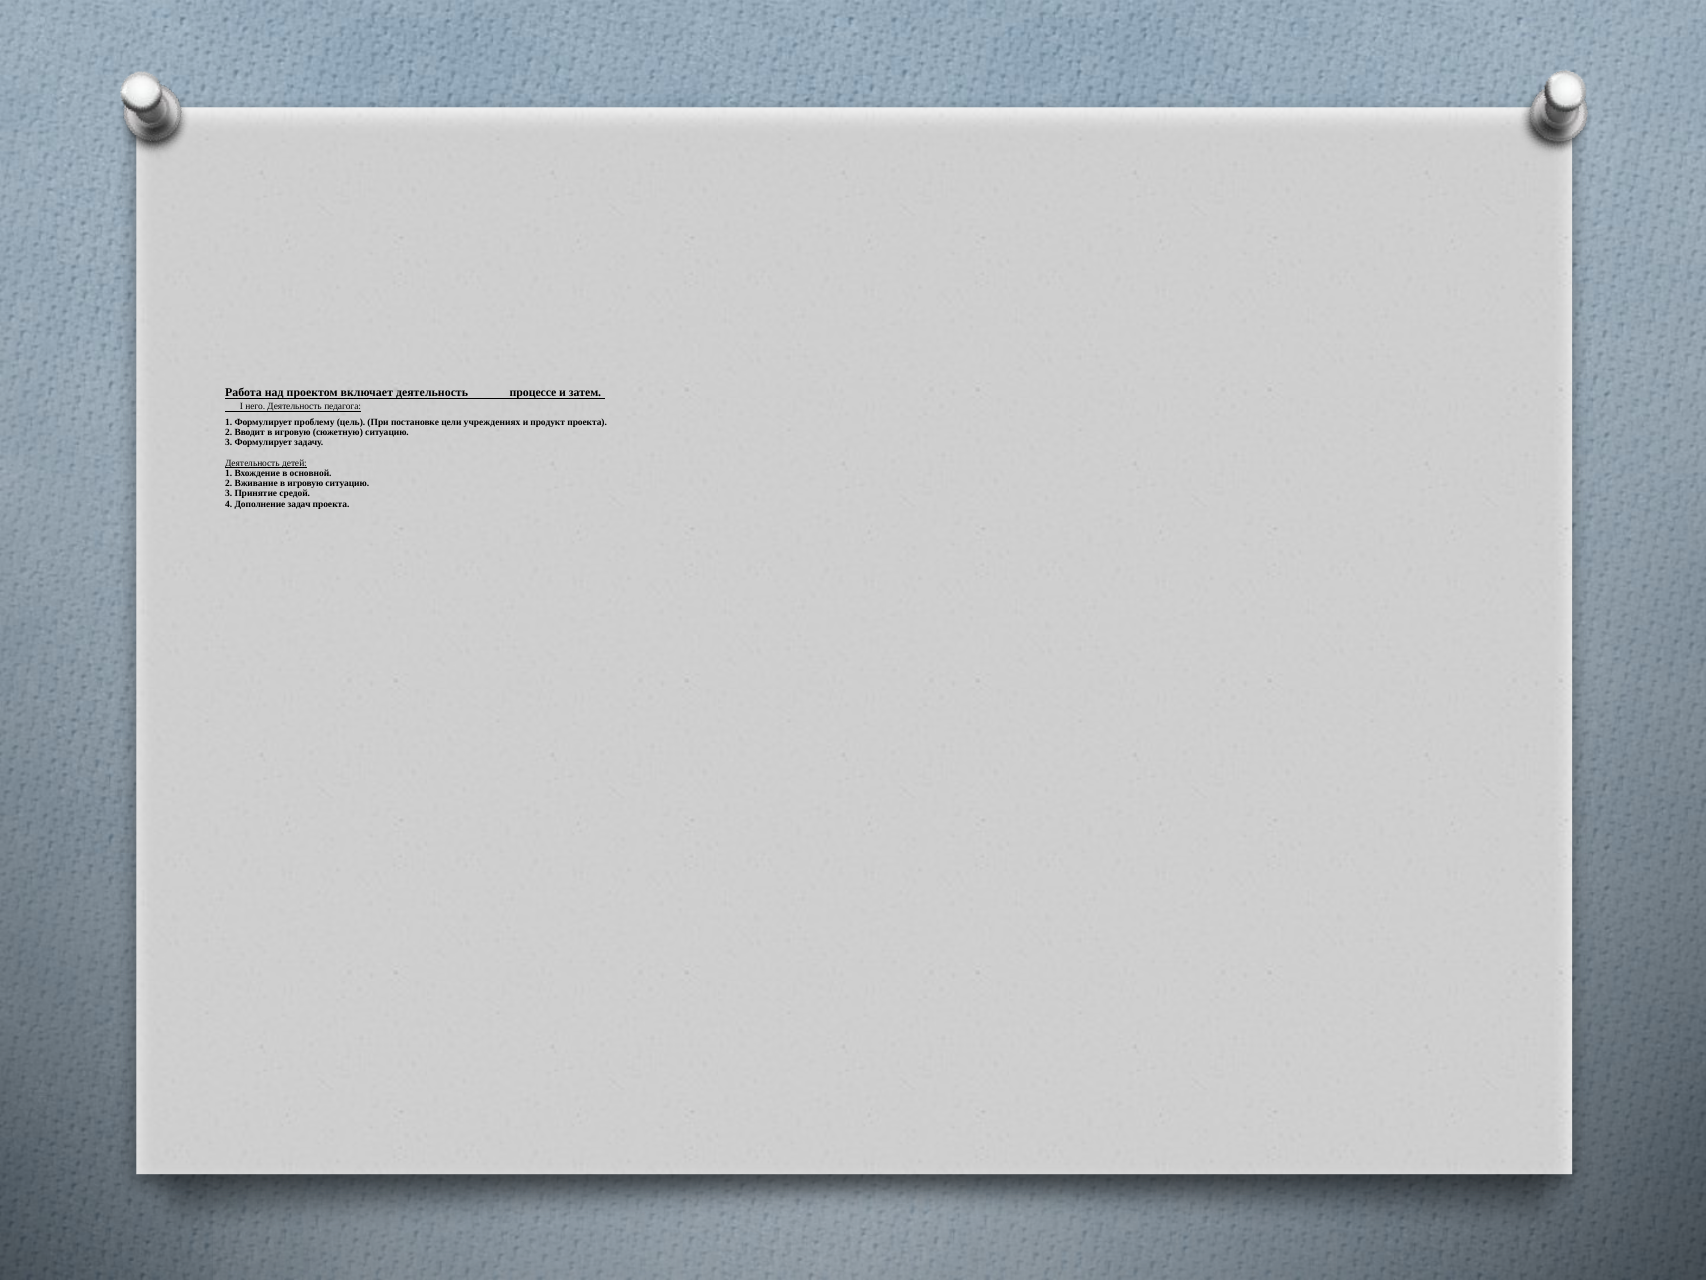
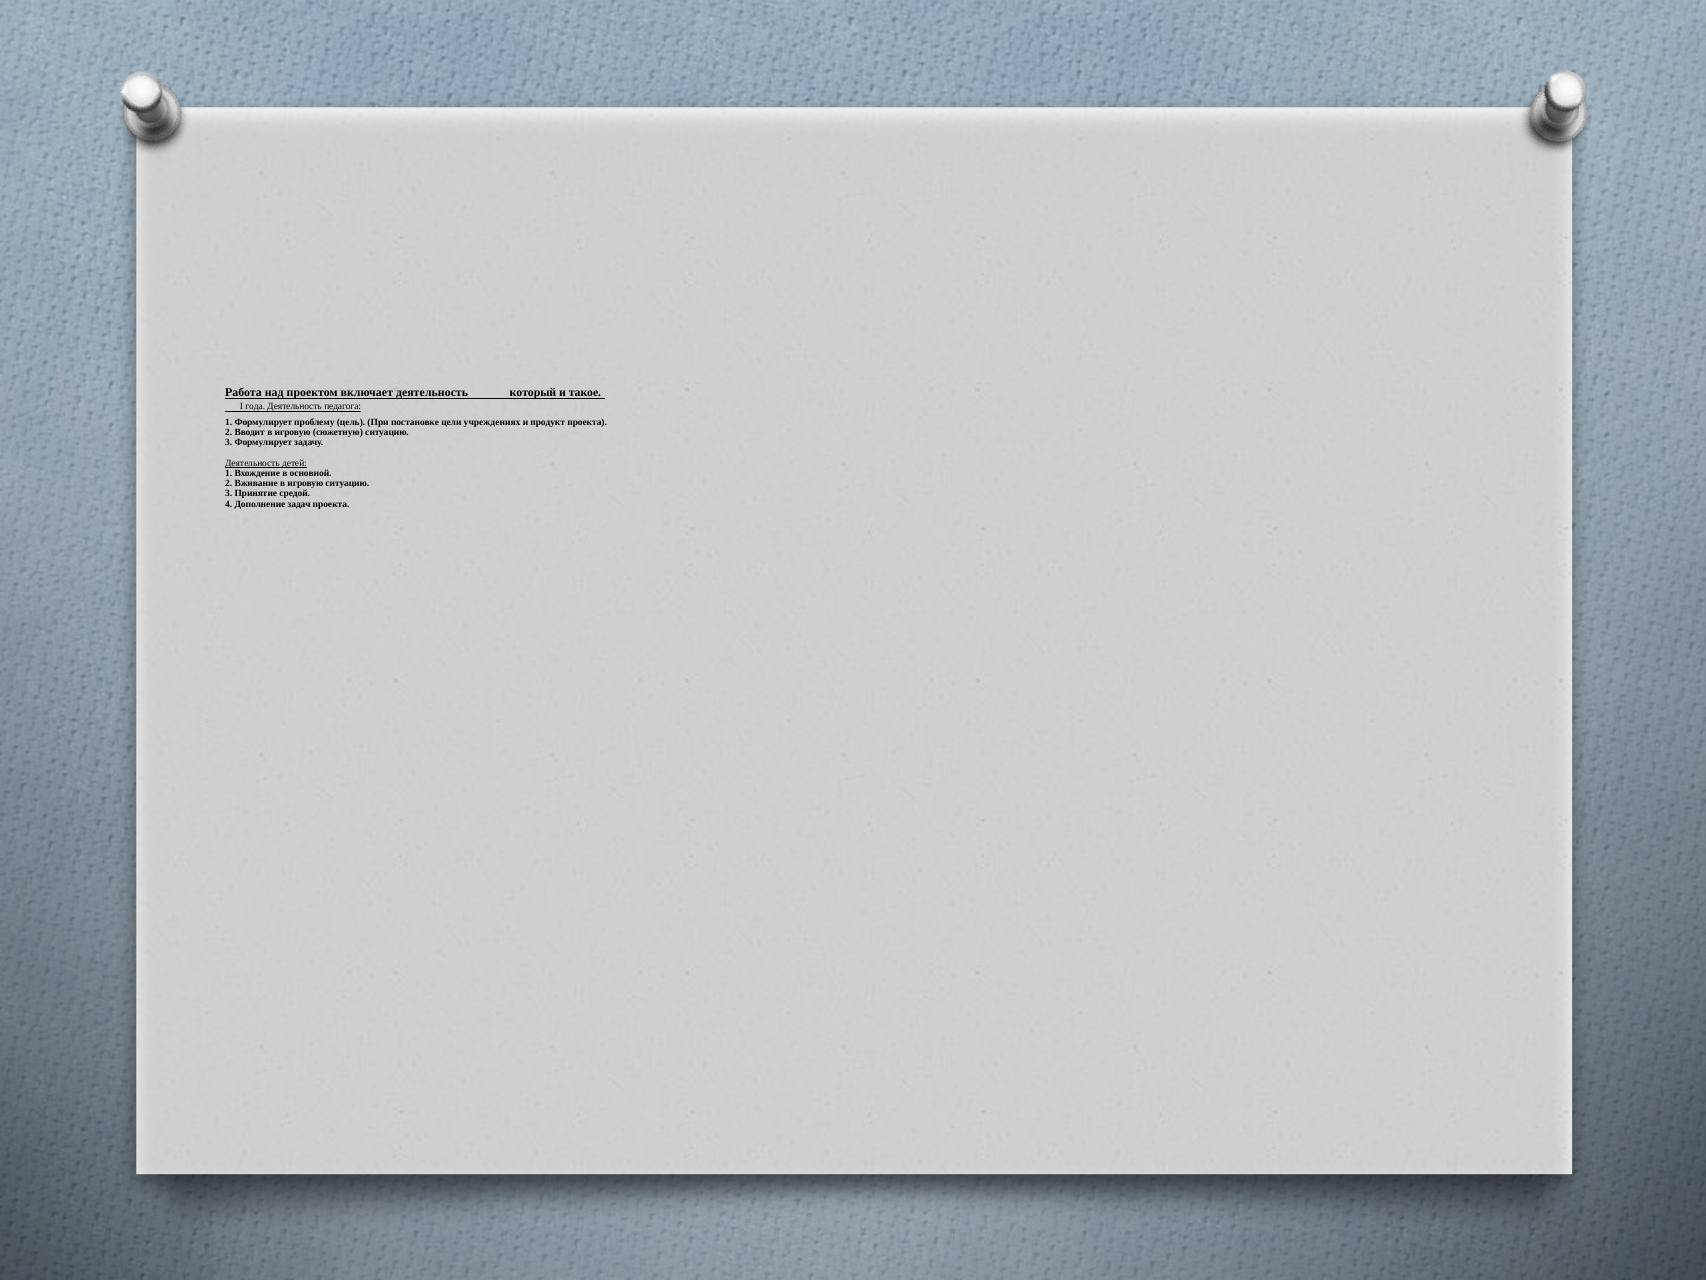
процессе: процессе -> который (533, 393)
затем: затем -> такое (585, 393)
него: него -> года (255, 406)
